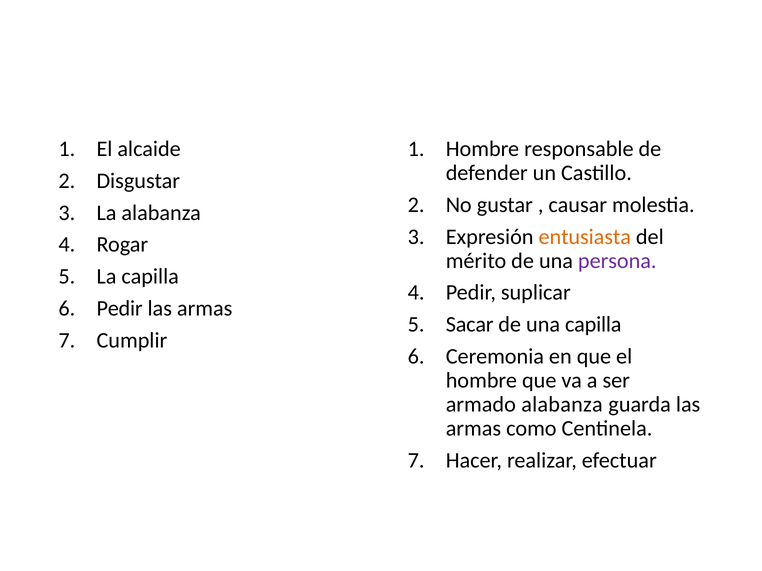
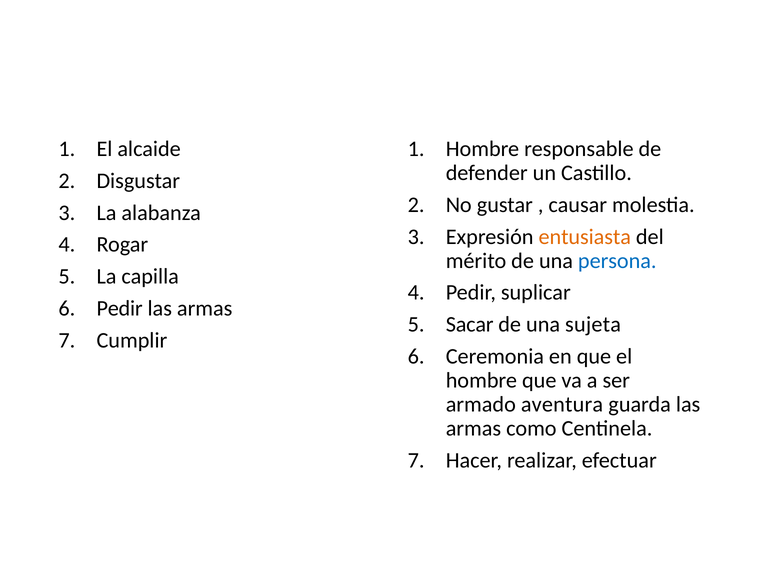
persona colour: purple -> blue (617, 261)
una capilla: capilla -> sujeta (593, 325)
armado alabanza: alabanza -> aventura (562, 405)
